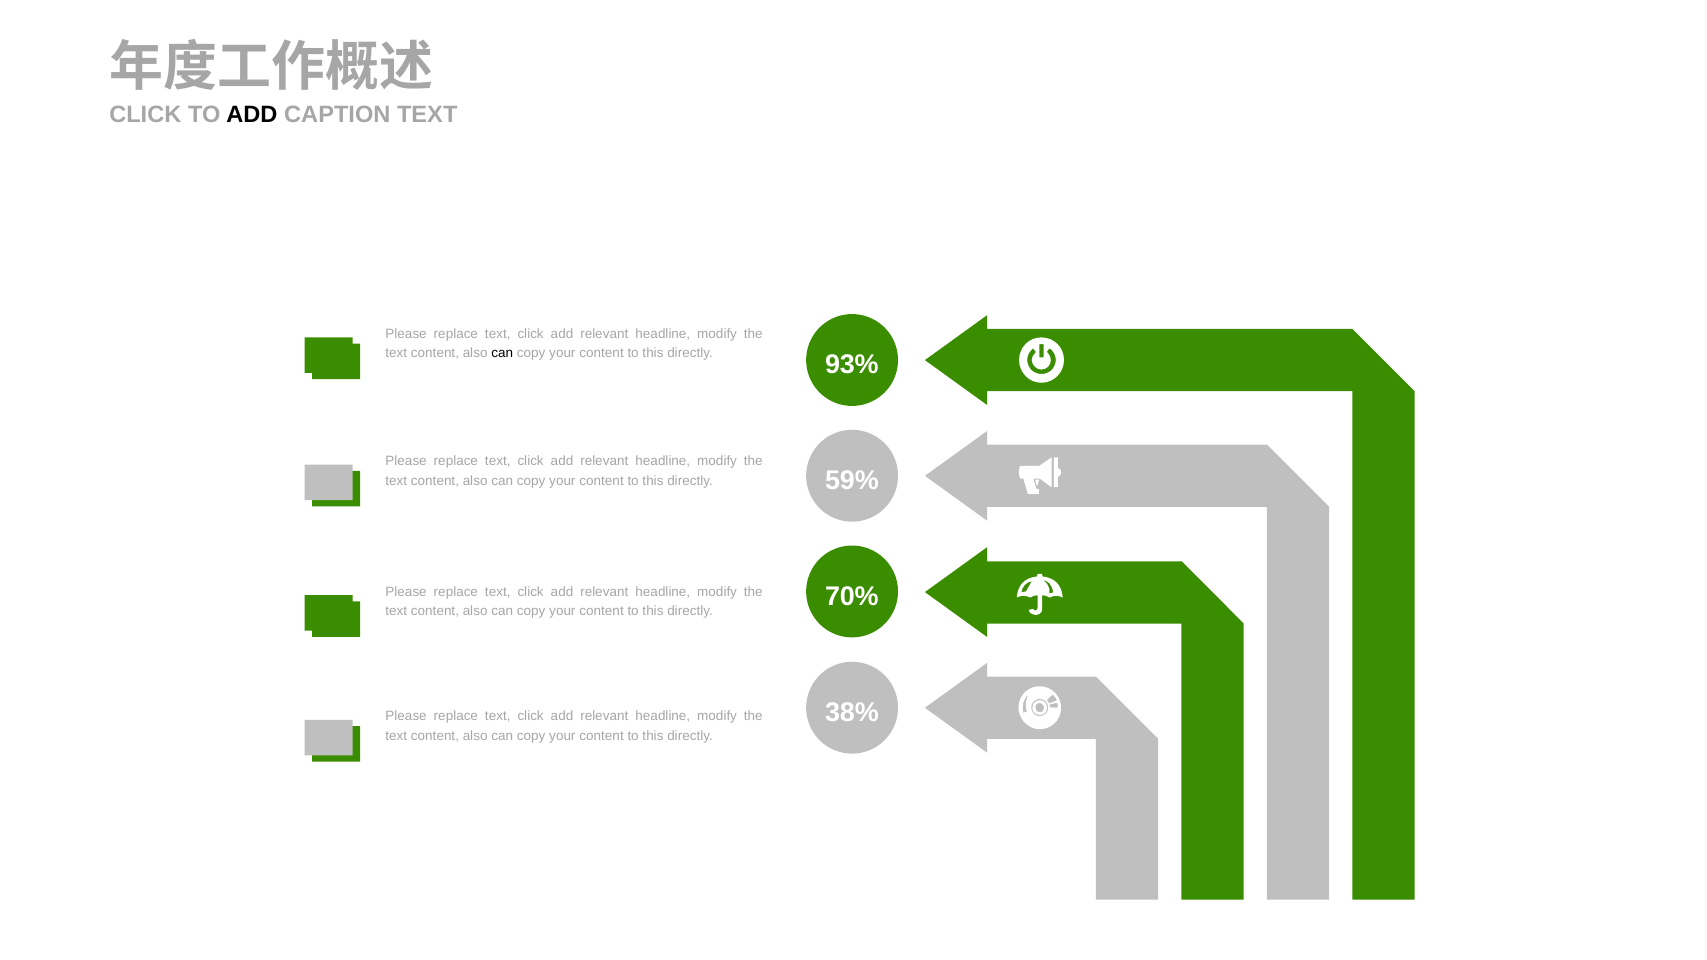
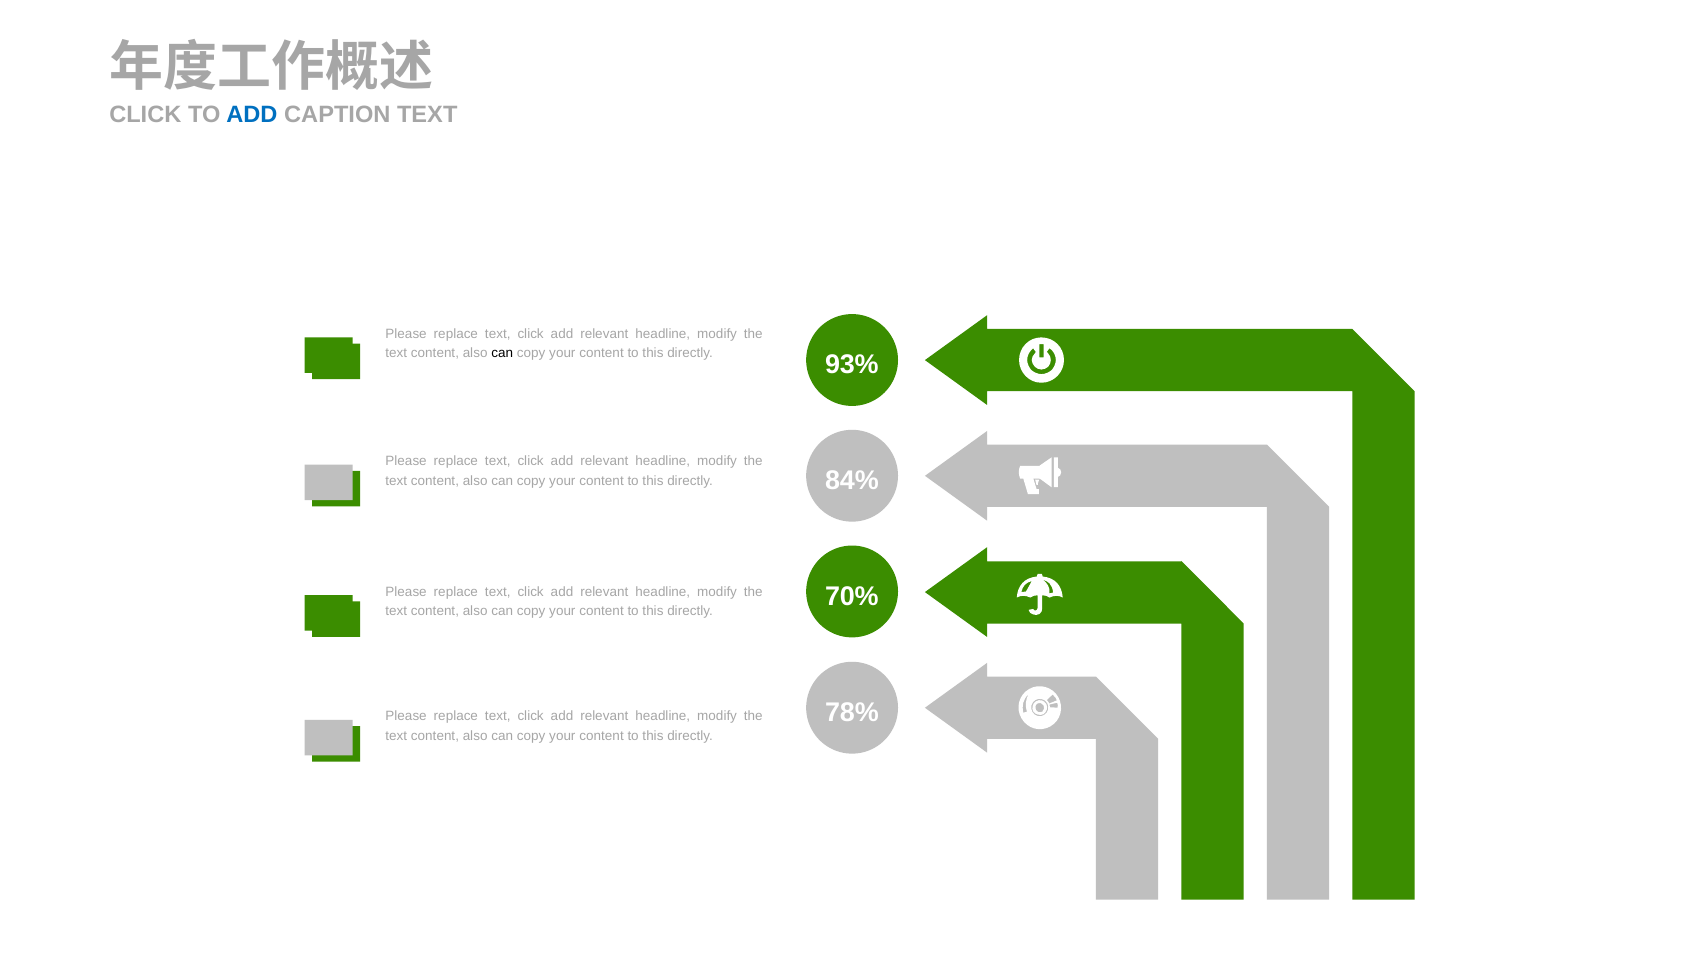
ADD colour: black -> blue (252, 115)
59%: 59% -> 84% (852, 481)
38%: 38% -> 78% (852, 713)
